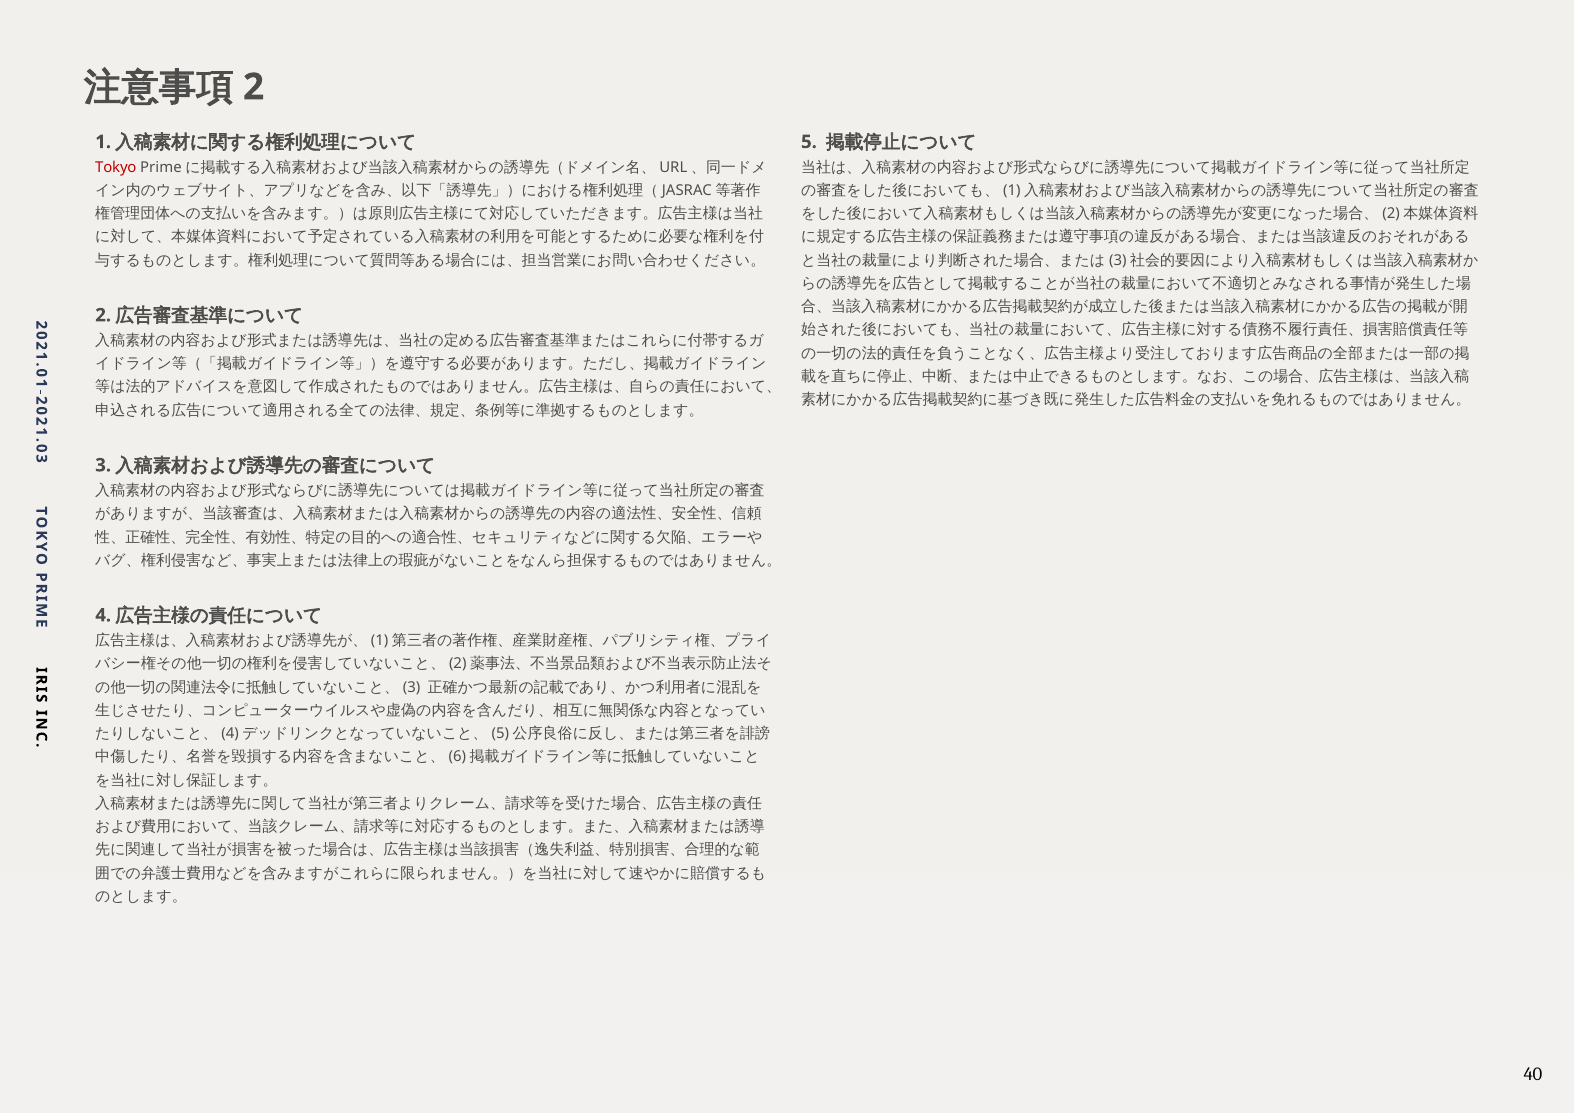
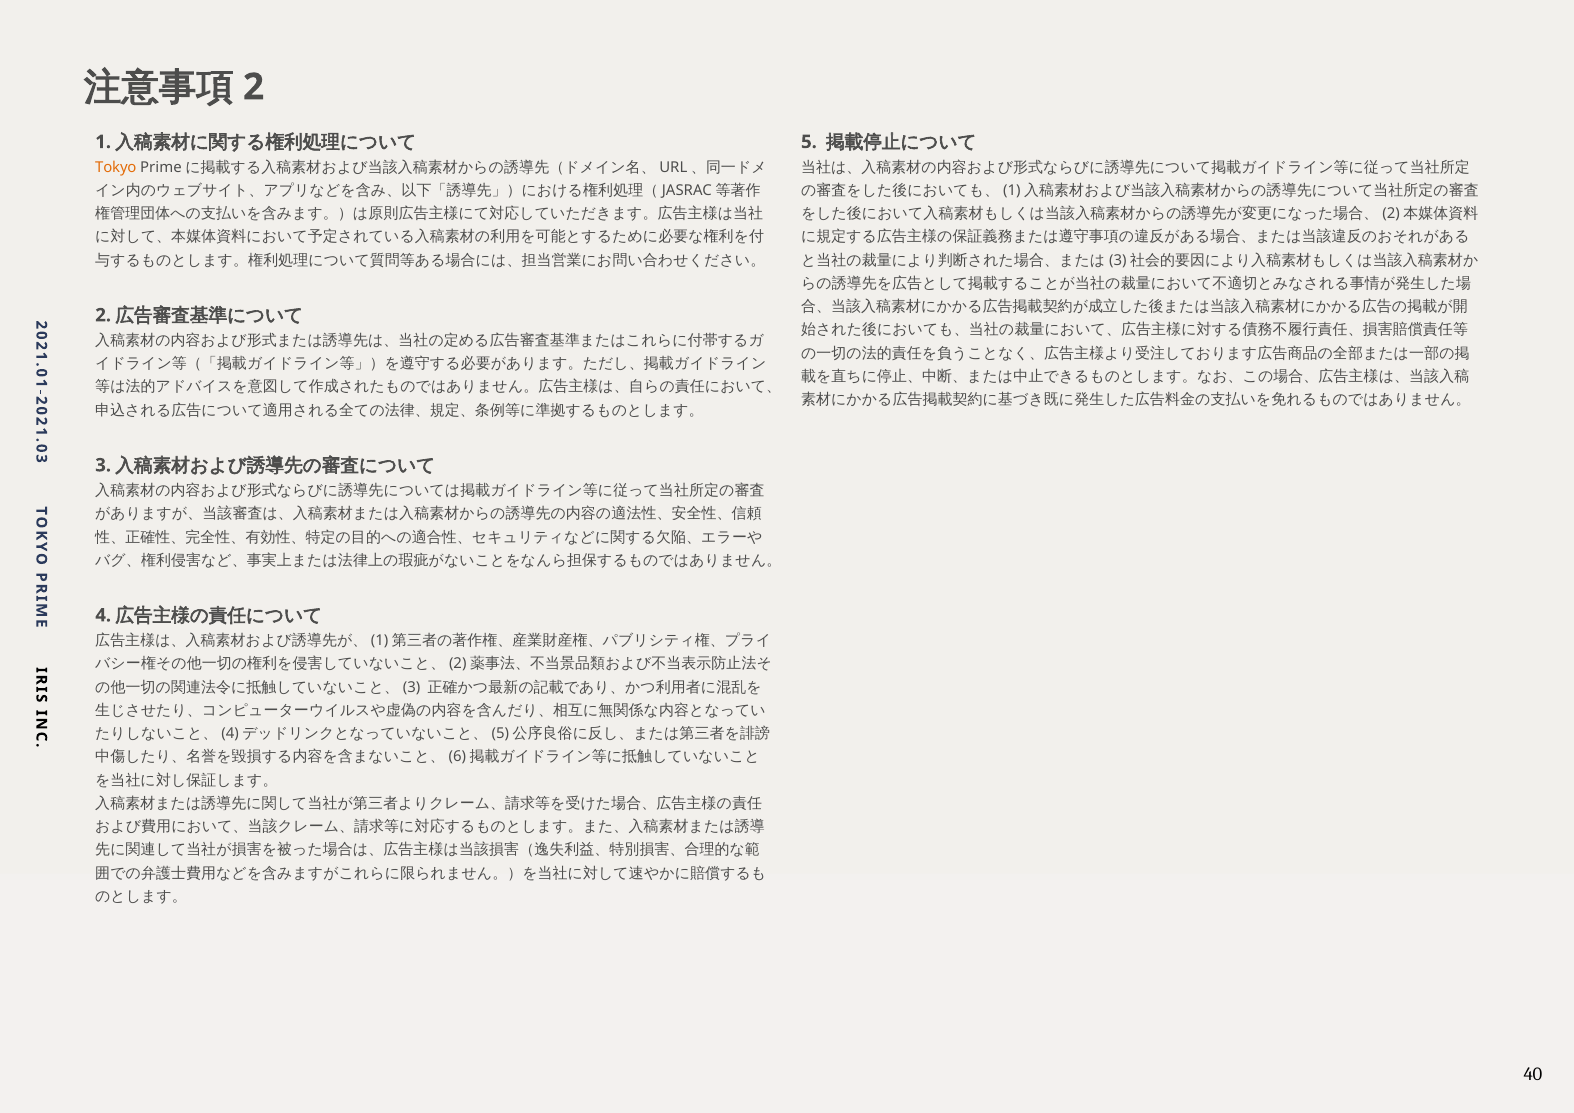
Tokyo colour: red -> orange (116, 167)
